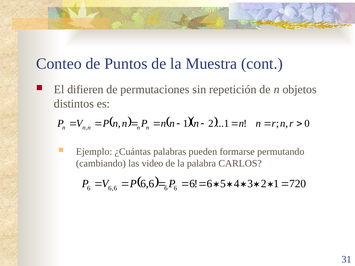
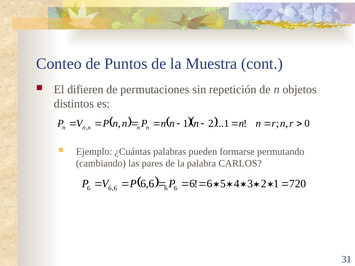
video: video -> pares (152, 164)
